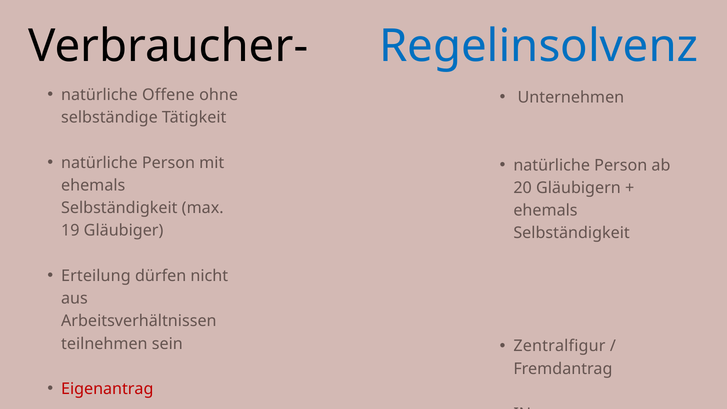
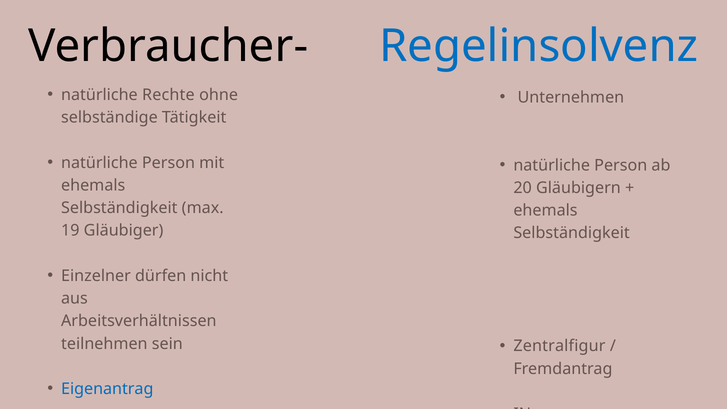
Offene: Offene -> Rechte (168, 95)
Erteilung: Erteilung -> Einzelner (96, 276)
Eigenantrag colour: red -> blue (107, 389)
